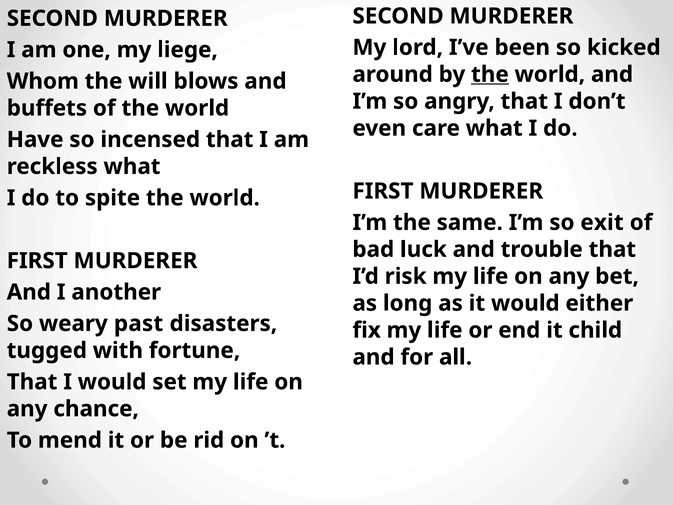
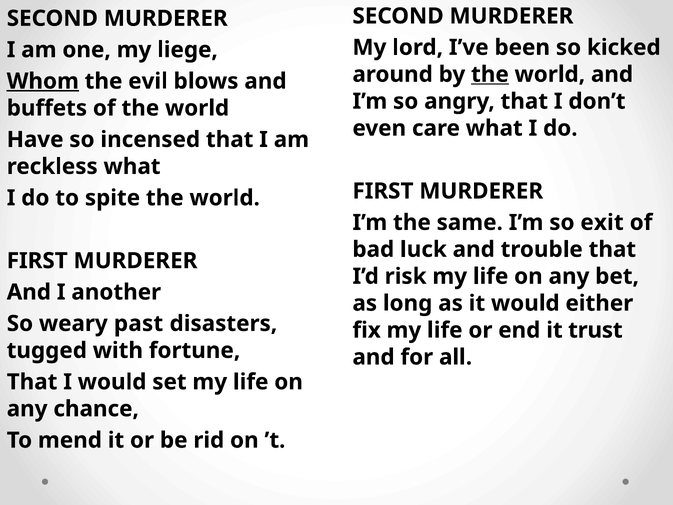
Whom underline: none -> present (43, 81)
will: will -> evil (148, 81)
child: child -> trust (595, 330)
